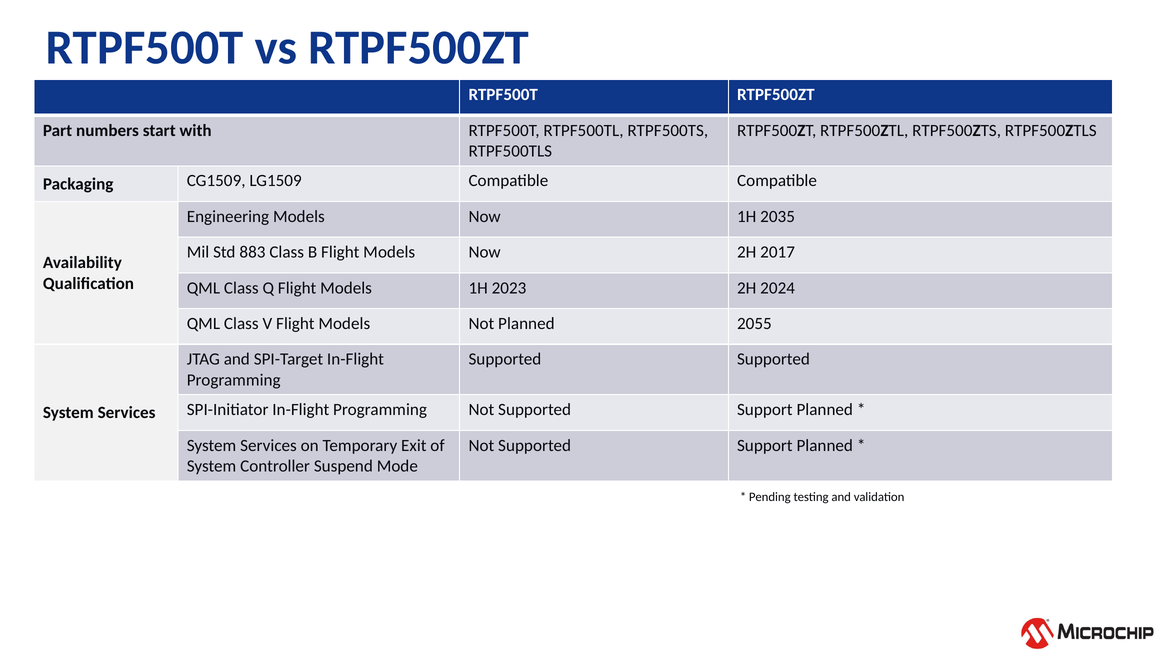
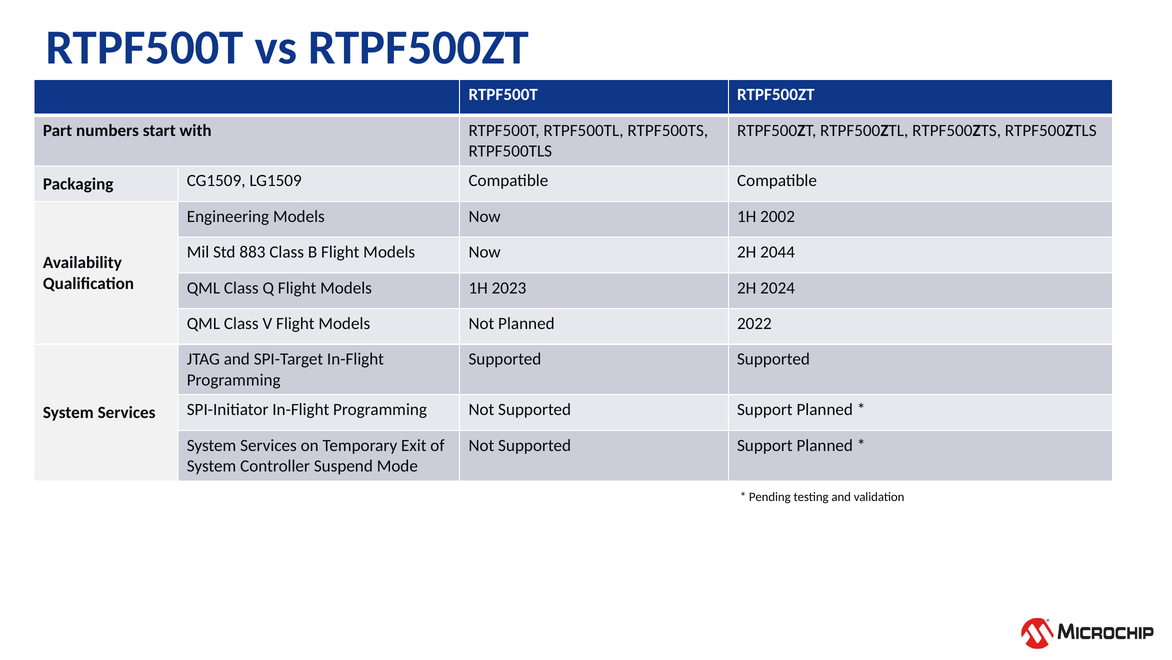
2035: 2035 -> 2002 (778, 216)
2017: 2017 -> 2044 (778, 252)
2055: 2055 -> 2022 (754, 323)
